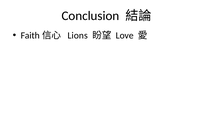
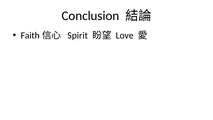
Lions: Lions -> Spirit (78, 35)
